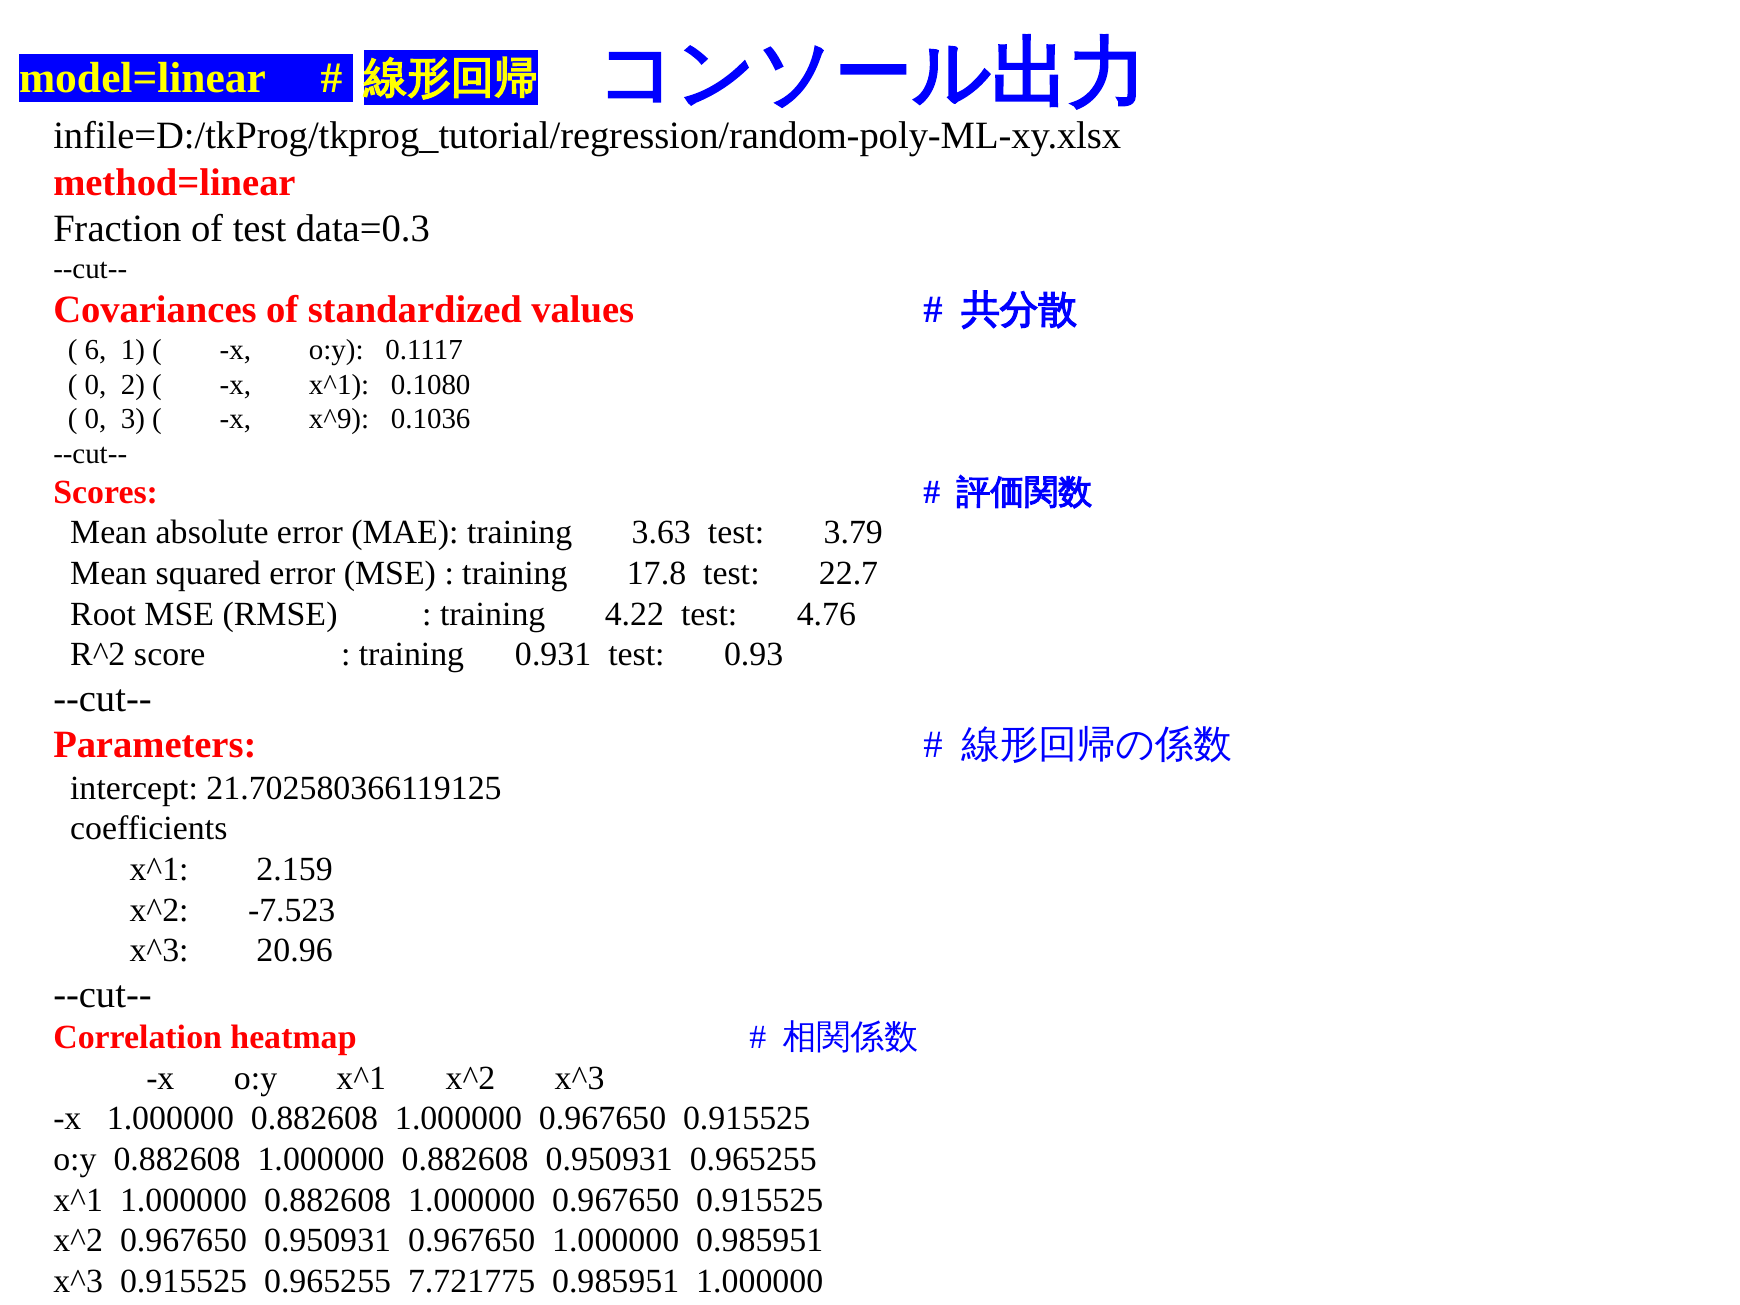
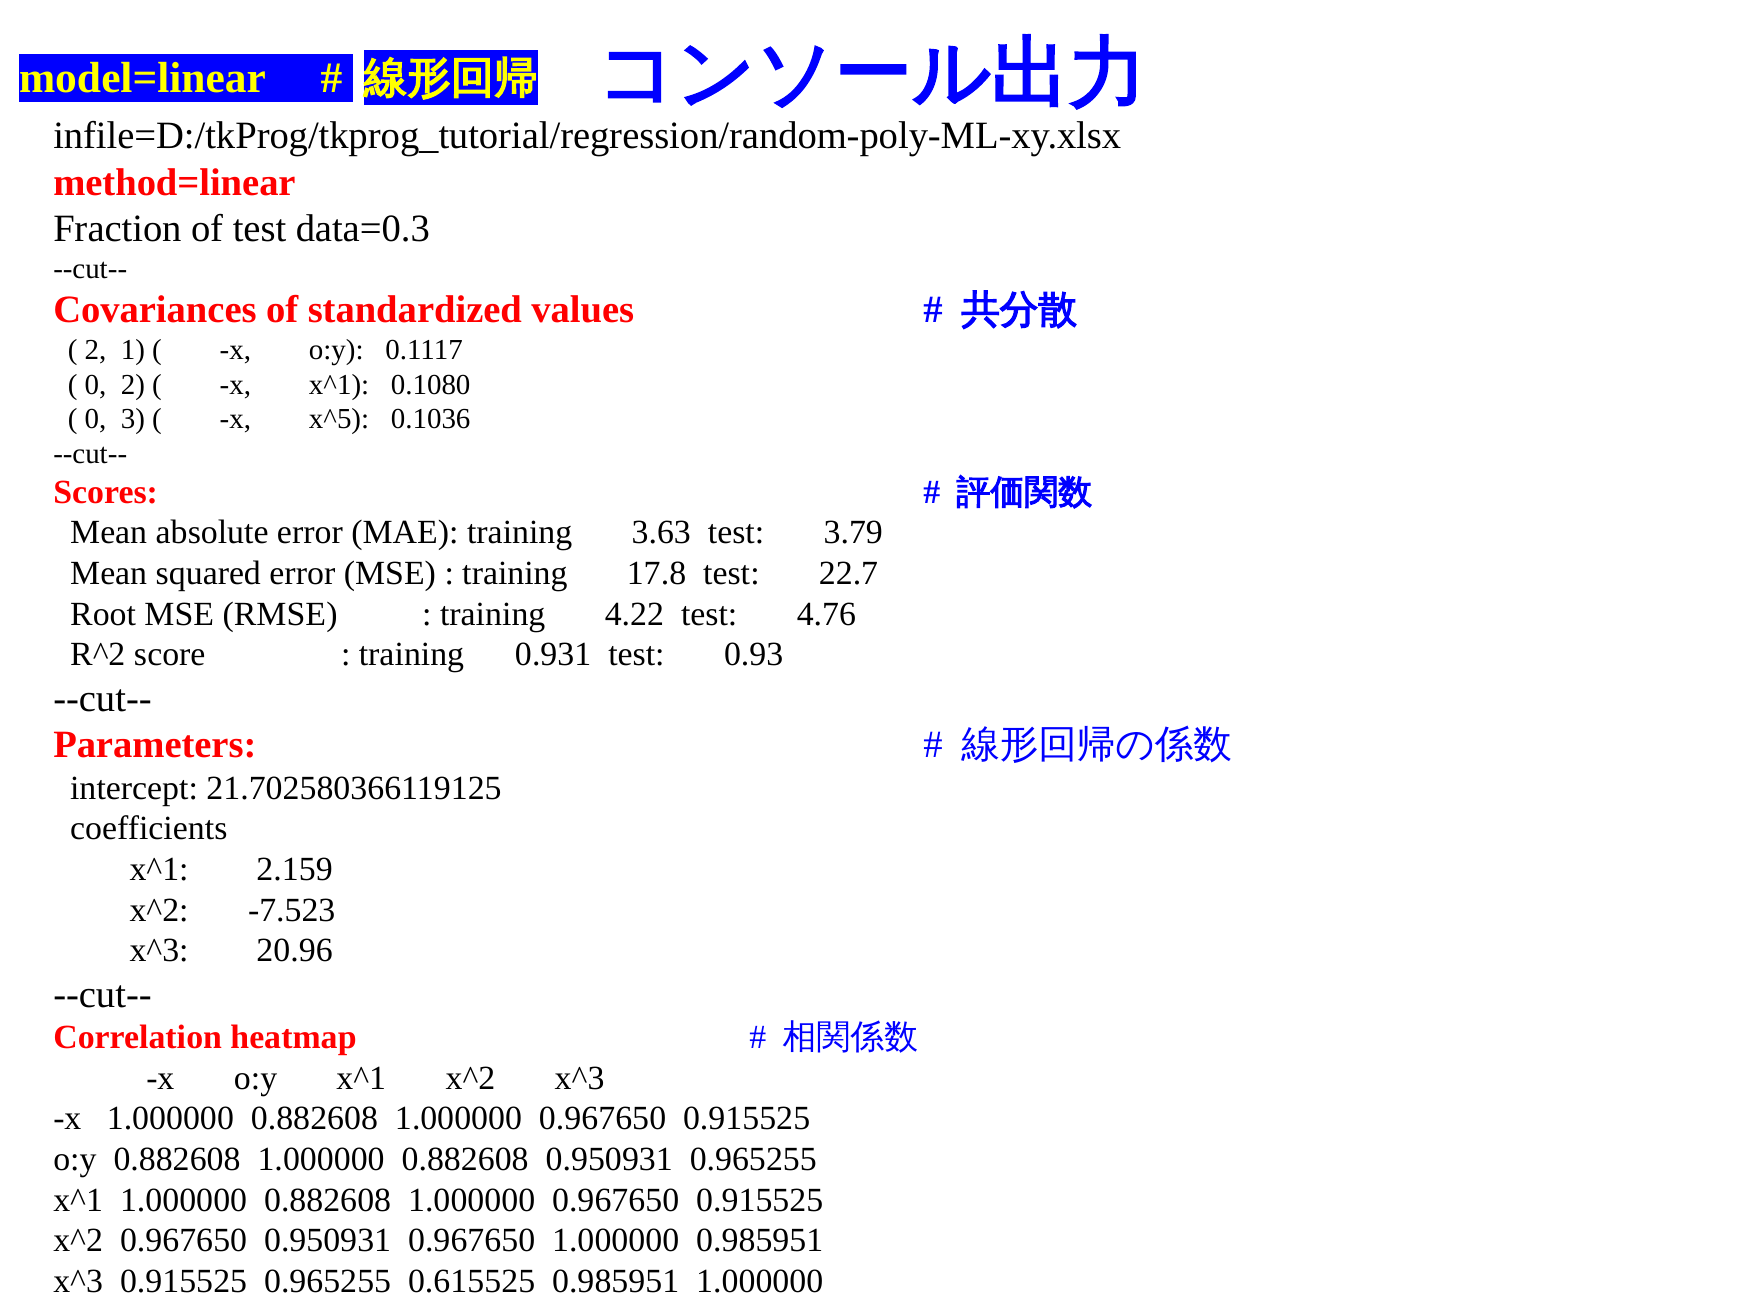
6: 6 -> 2 (96, 350)
x^9: x^9 -> x^5 (339, 419)
7.721775: 7.721775 -> 0.615525 (472, 1281)
